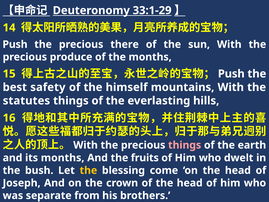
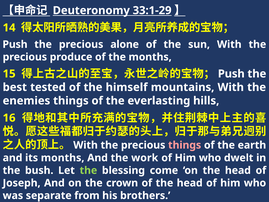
there: there -> alone (125, 44)
safety: safety -> tested (48, 87)
statutes: statutes -> enemies (26, 101)
fruits: fruits -> work (145, 158)
the colour: yellow -> light green (88, 170)
